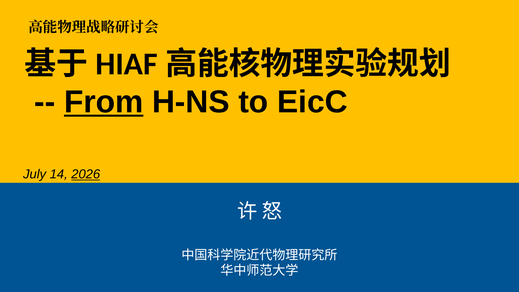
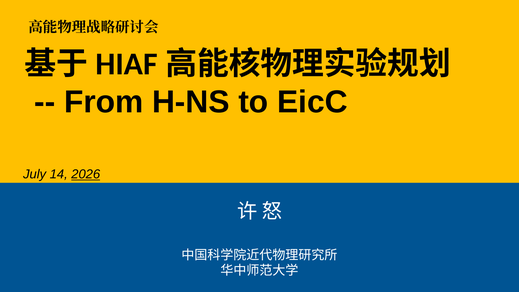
From underline: present -> none (104, 102)
